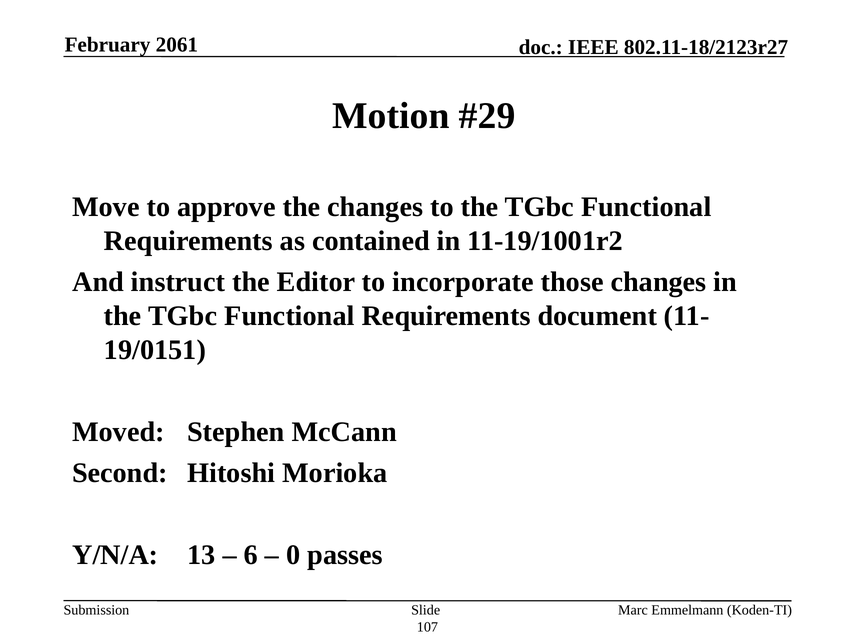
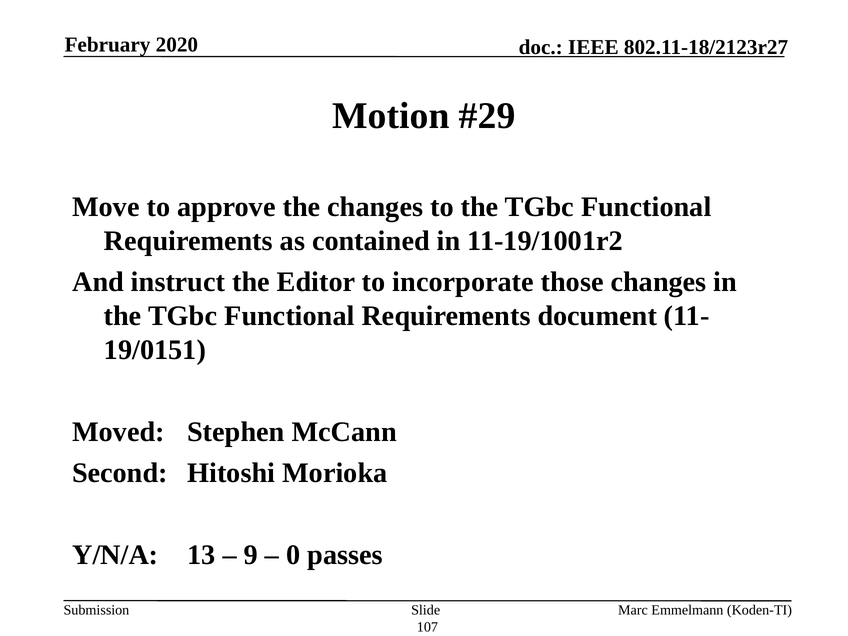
2061: 2061 -> 2020 (177, 45)
6: 6 -> 9 (251, 555)
